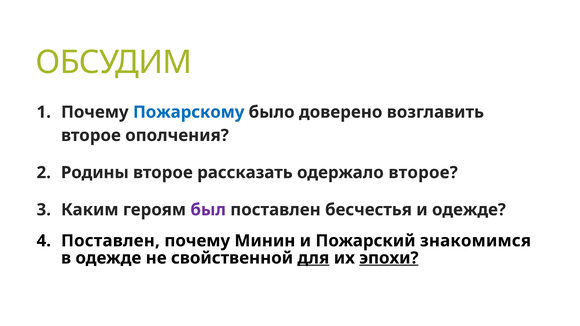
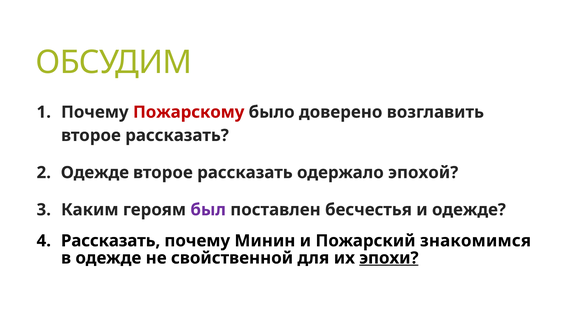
Пожарскому colour: blue -> red (189, 112)
ополчения: ополчения -> рассказать (177, 135)
Родины: Родины -> Одежде (95, 173)
одержало второе: второе -> эпохой (423, 173)
Поставлен: Поставлен -> Рассказать (111, 241)
для underline: present -> none (313, 258)
